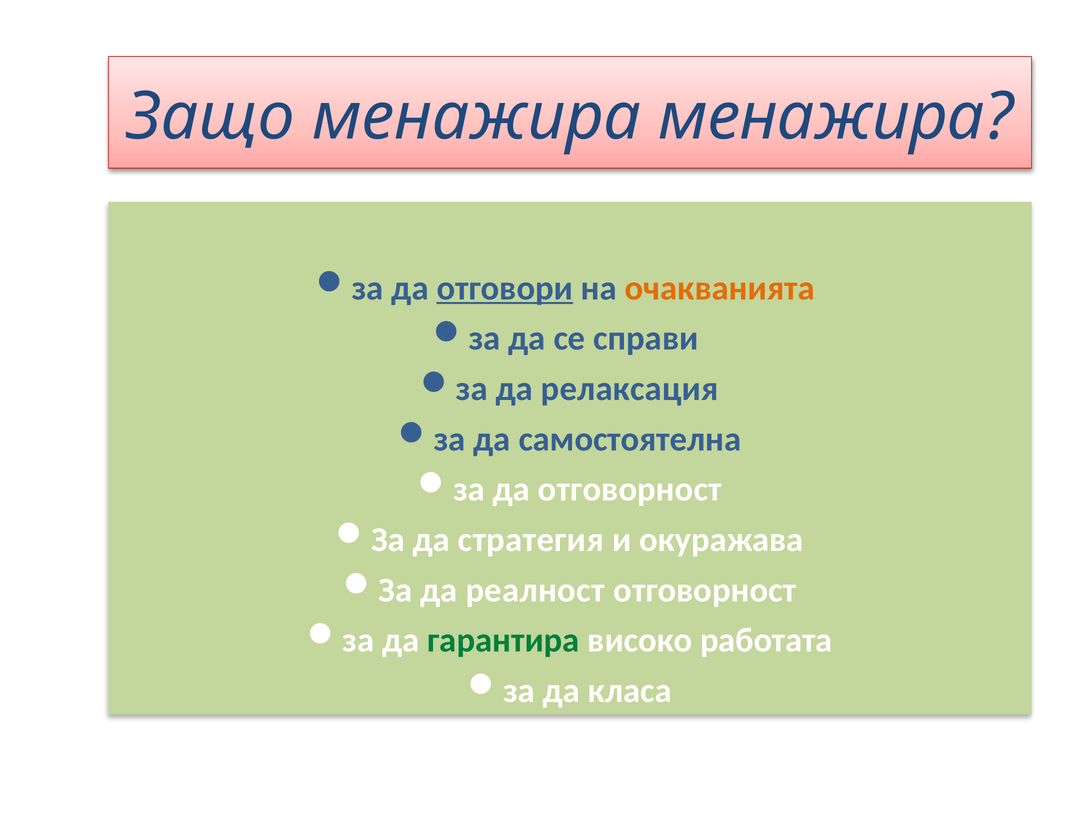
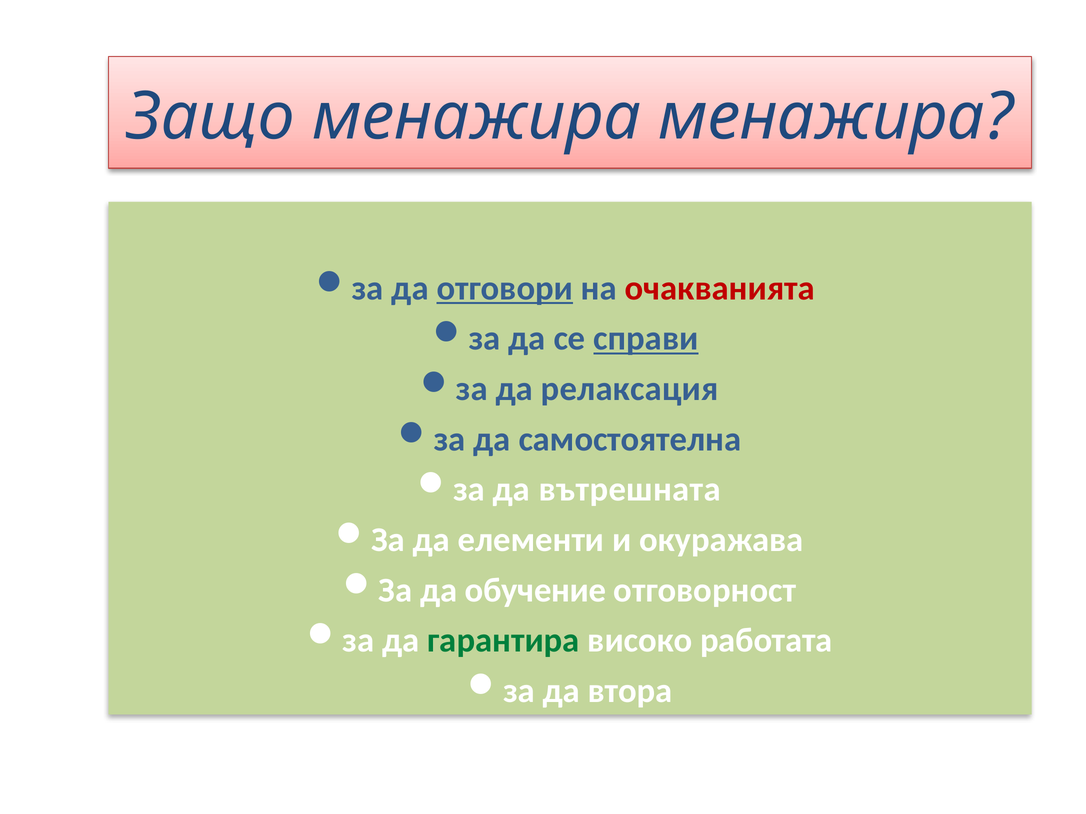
очакванията colour: orange -> red (720, 288)
справи underline: none -> present (646, 339)
да отговорност: отговорност -> вътрешната (630, 490)
стратегия: стратегия -> елементи (531, 540)
реалност: реалност -> обучение (536, 591)
класа: класа -> втора (630, 691)
